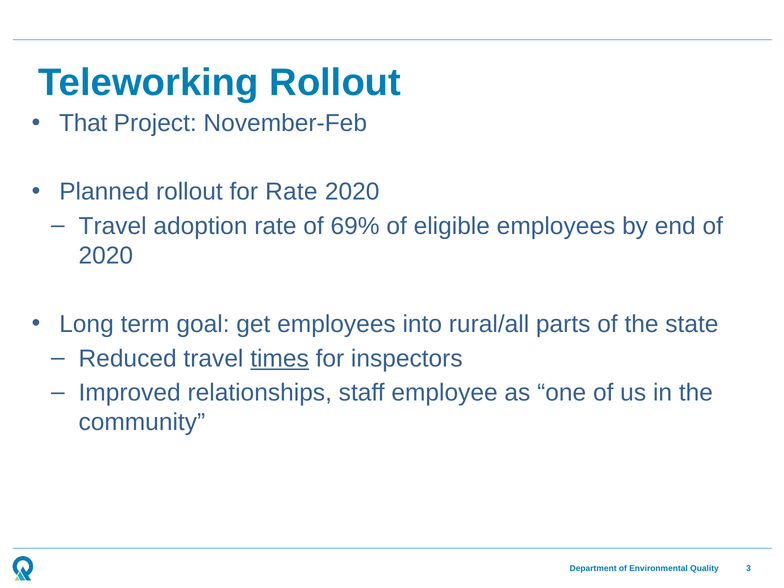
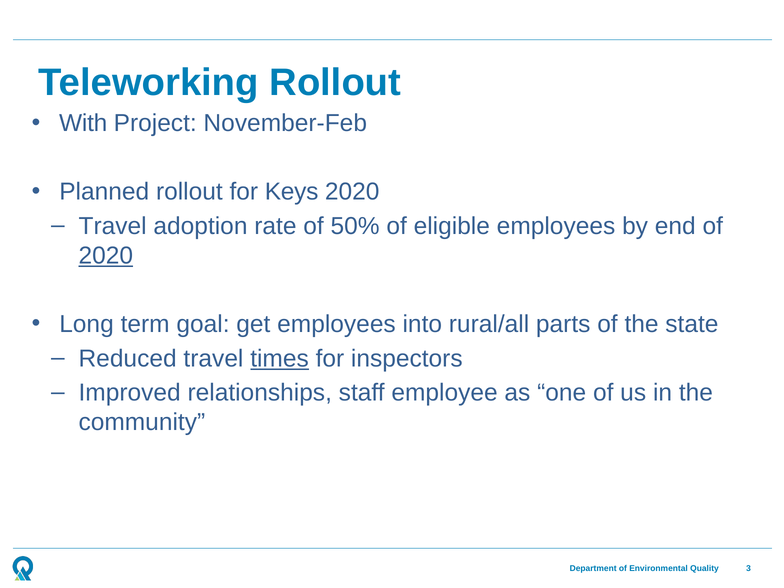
That: That -> With (83, 123)
for Rate: Rate -> Keys (292, 192)
69%: 69% -> 50% (355, 226)
2020 underline: none -> present (106, 256)
